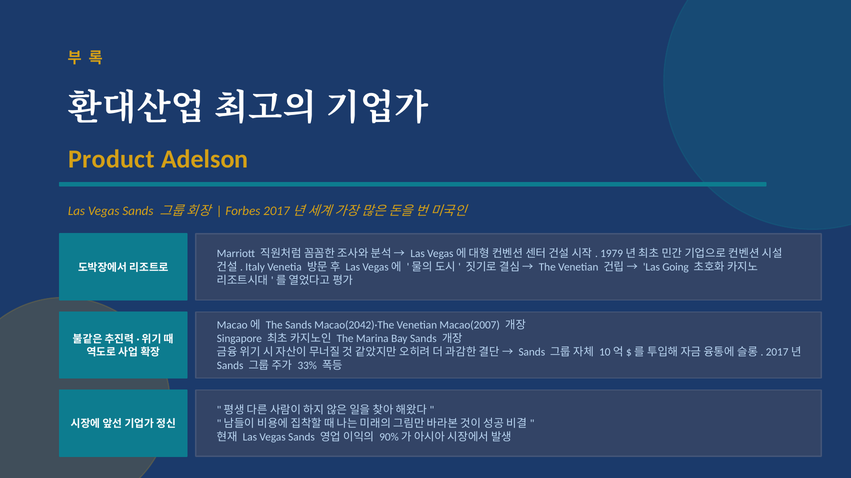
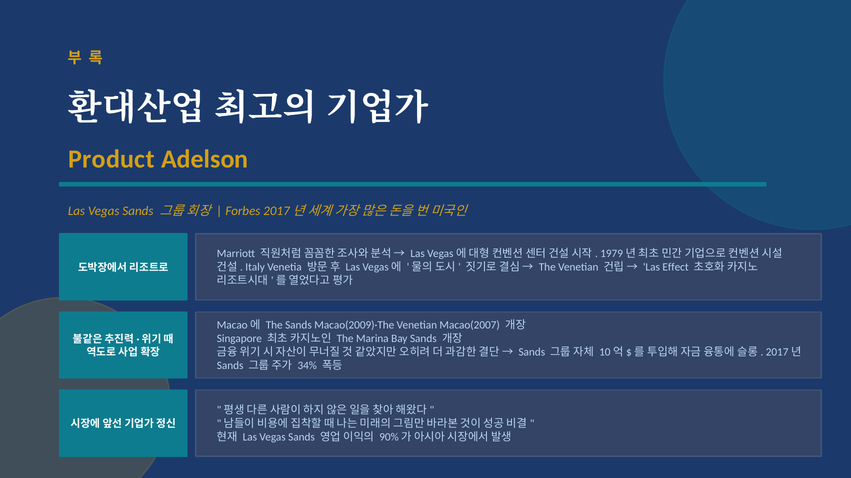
Going: Going -> Effect (676, 268)
Macao(2042)·The: Macao(2042)·The -> Macao(2009)·The (354, 326)
33%: 33% -> 34% (307, 366)
